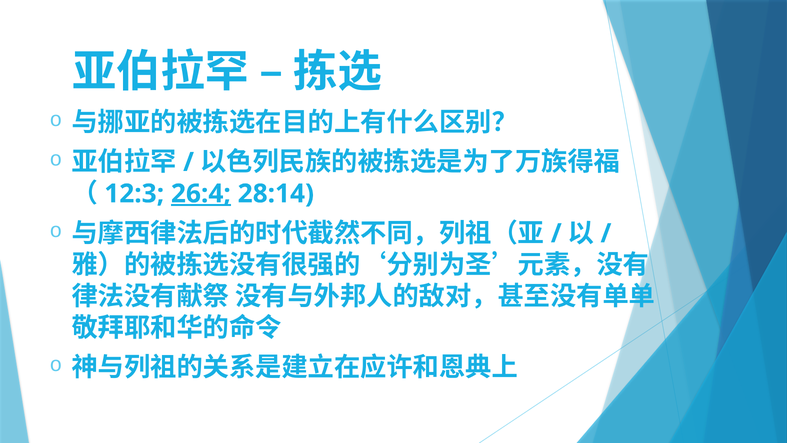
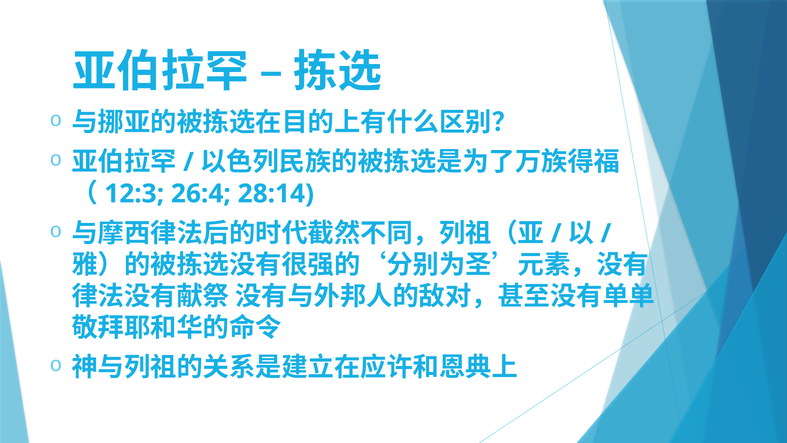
26:4 underline: present -> none (201, 194)
